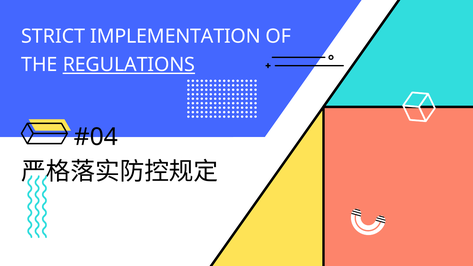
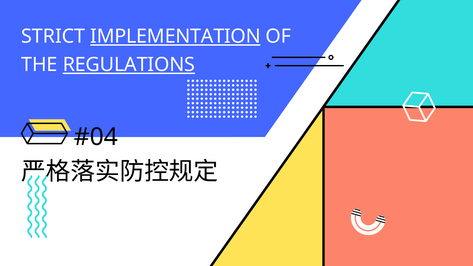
IMPLEMENTATION underline: none -> present (175, 36)
